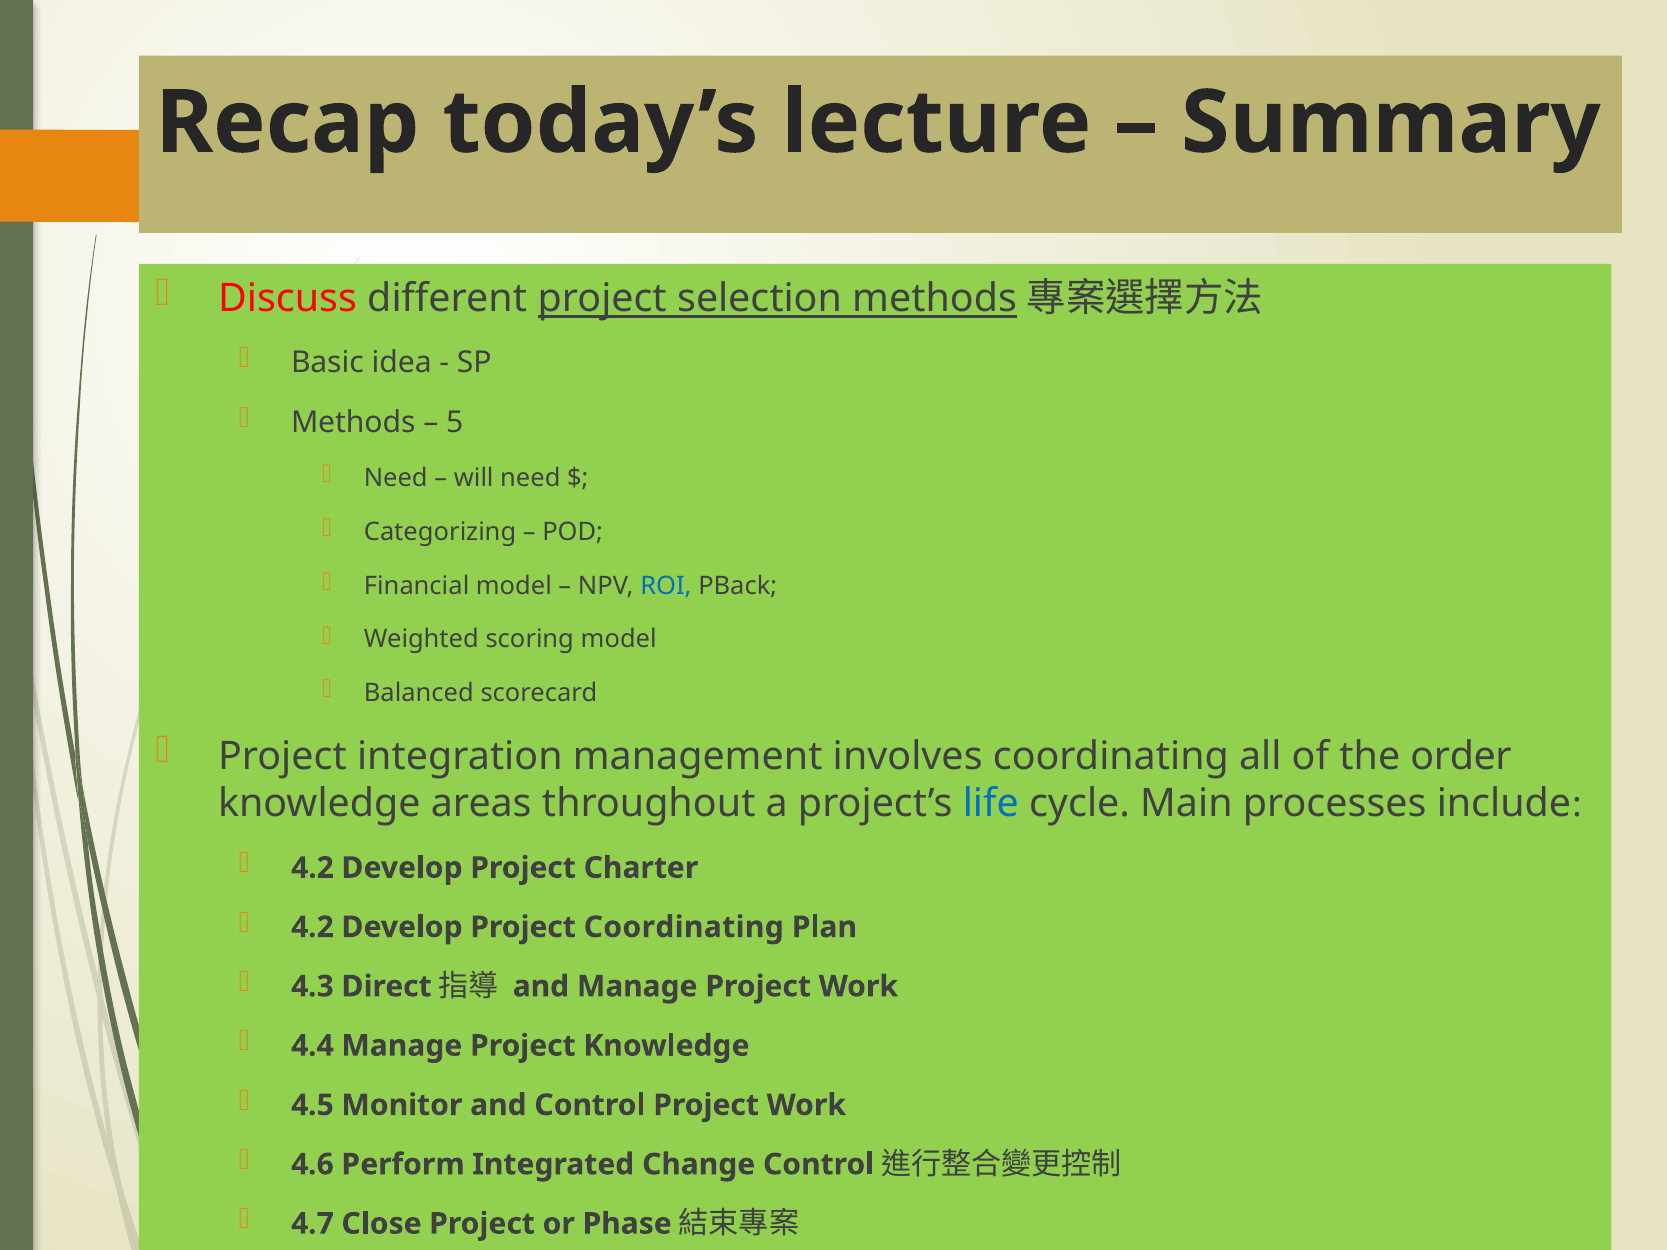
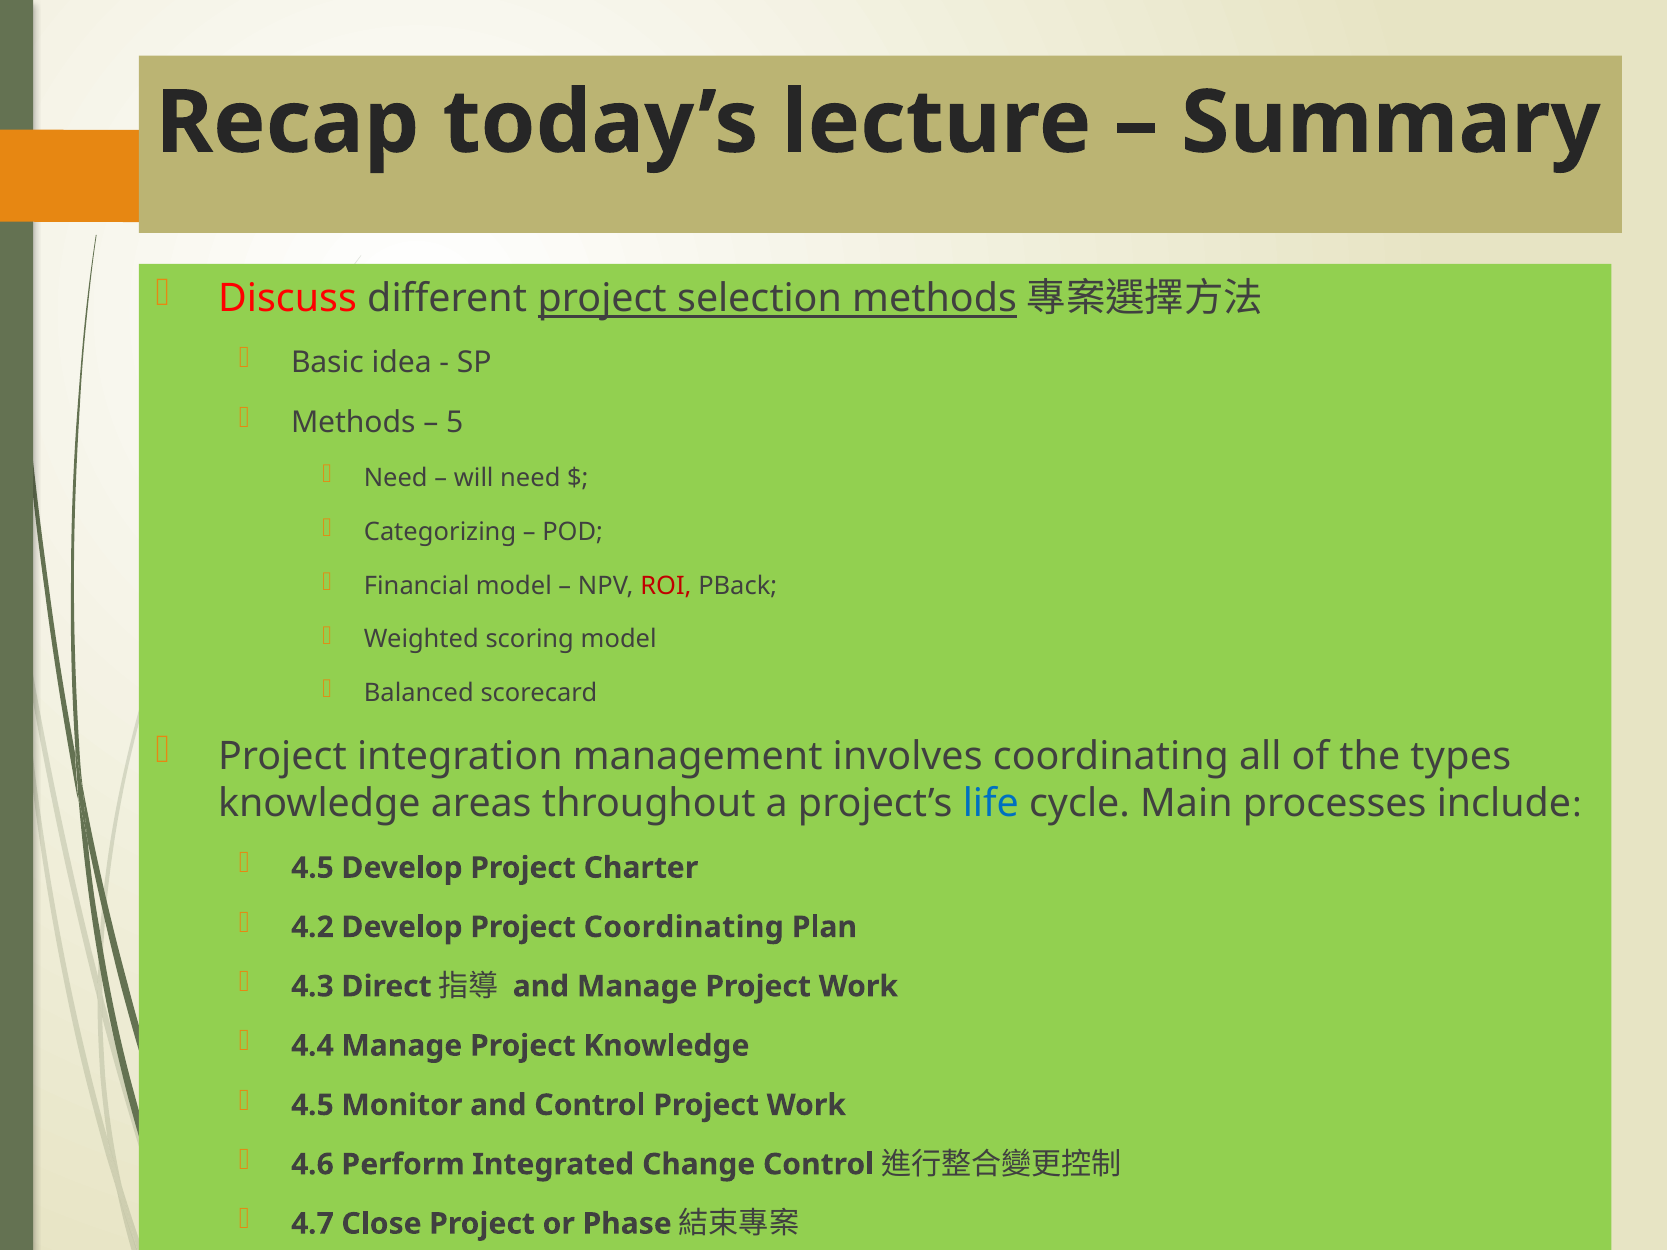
ROI colour: blue -> red (666, 586)
order: order -> types (1461, 757)
4.2: 4.2 -> 4.5 (312, 868)
